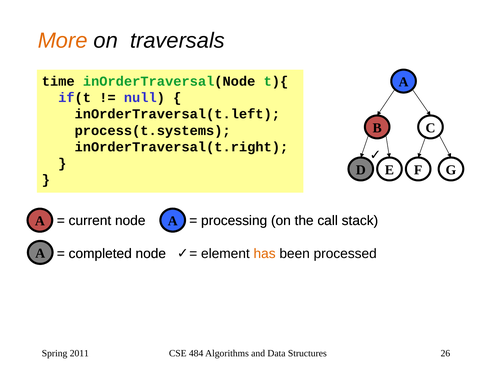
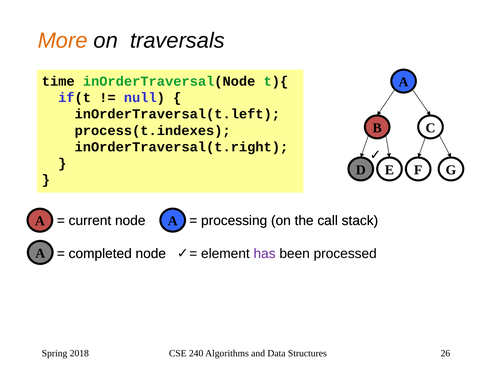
process(t.systems: process(t.systems -> process(t.indexes (153, 131)
has colour: orange -> purple (265, 253)
2011: 2011 -> 2018 (79, 353)
484: 484 -> 240 (196, 353)
